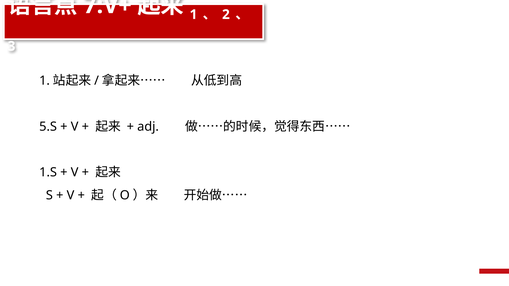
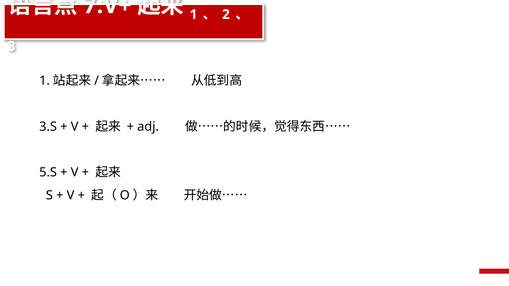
5.S: 5.S -> 3.S (48, 127)
1.S: 1.S -> 5.S (48, 172)
